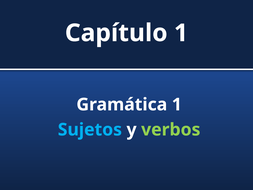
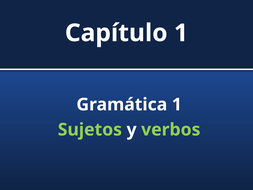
Sujetos colour: light blue -> light green (90, 130)
